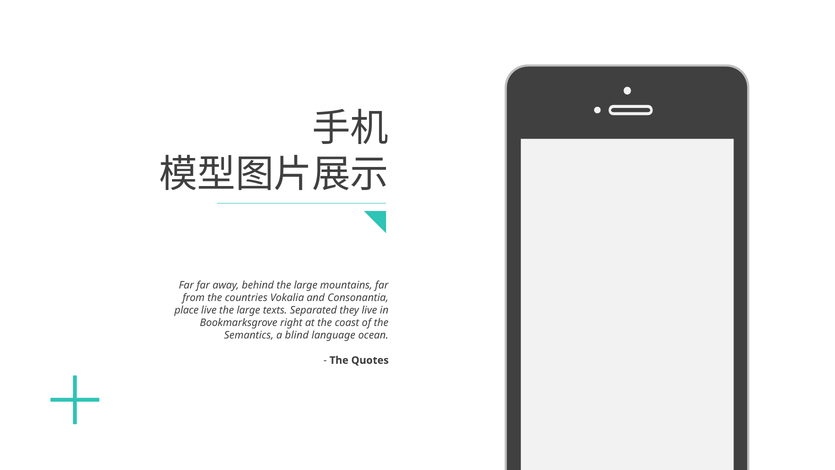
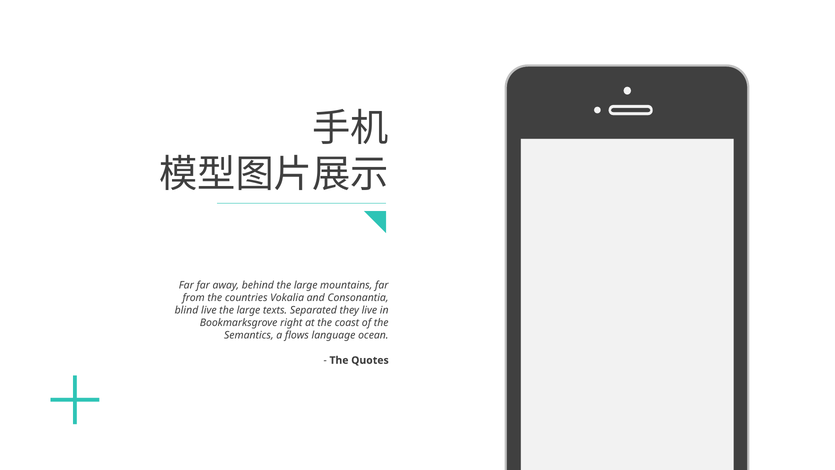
place: place -> blind (186, 310)
blind: blind -> flows (297, 335)
